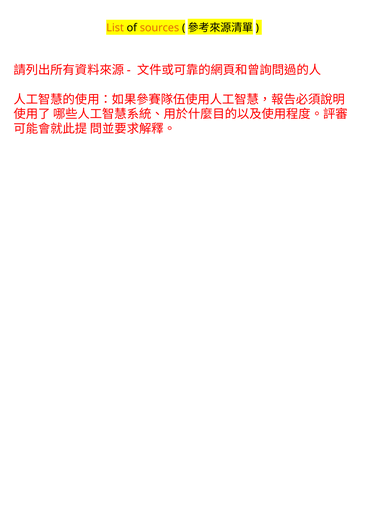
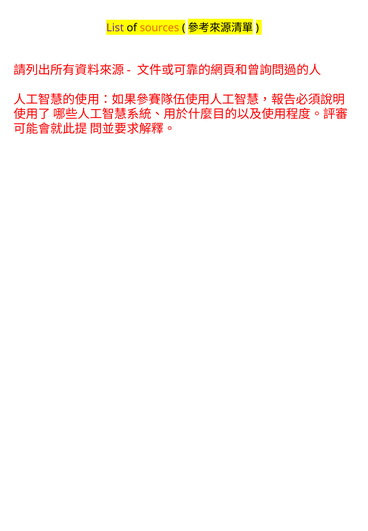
List colour: orange -> purple (115, 28)
